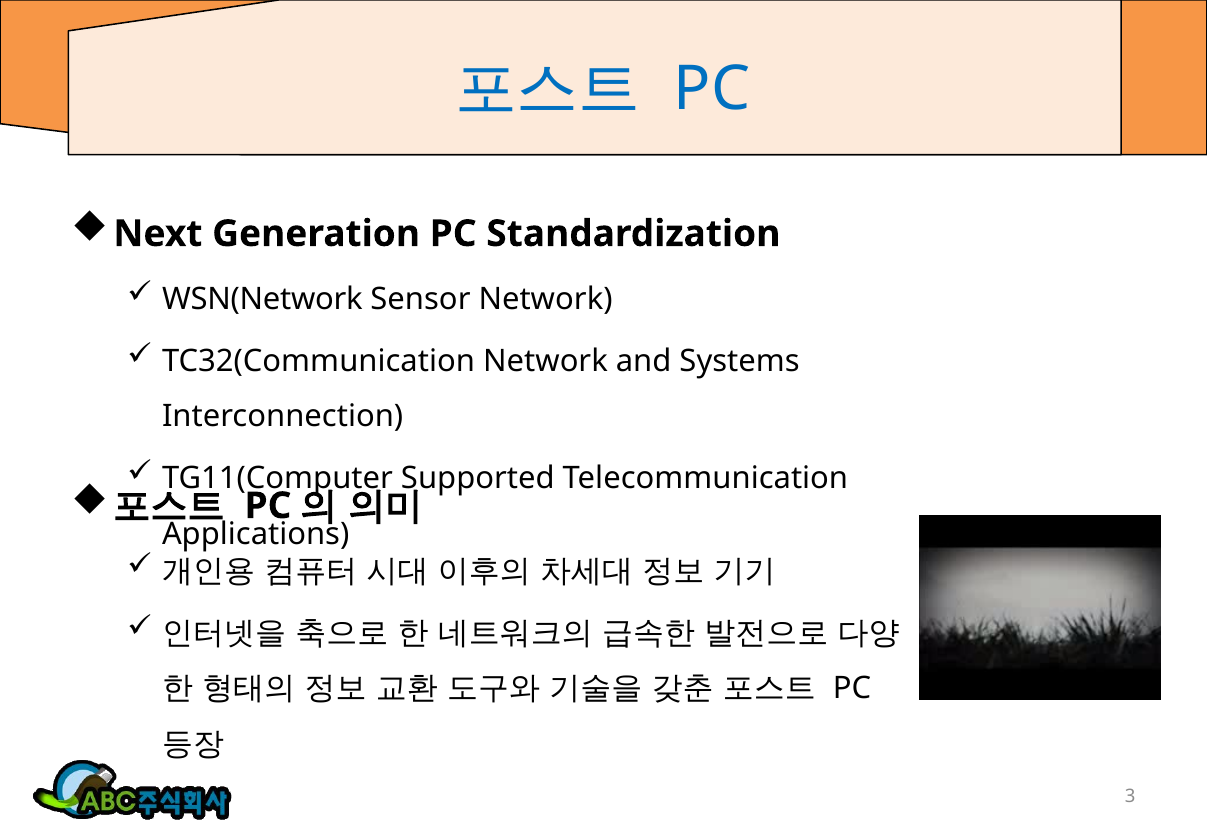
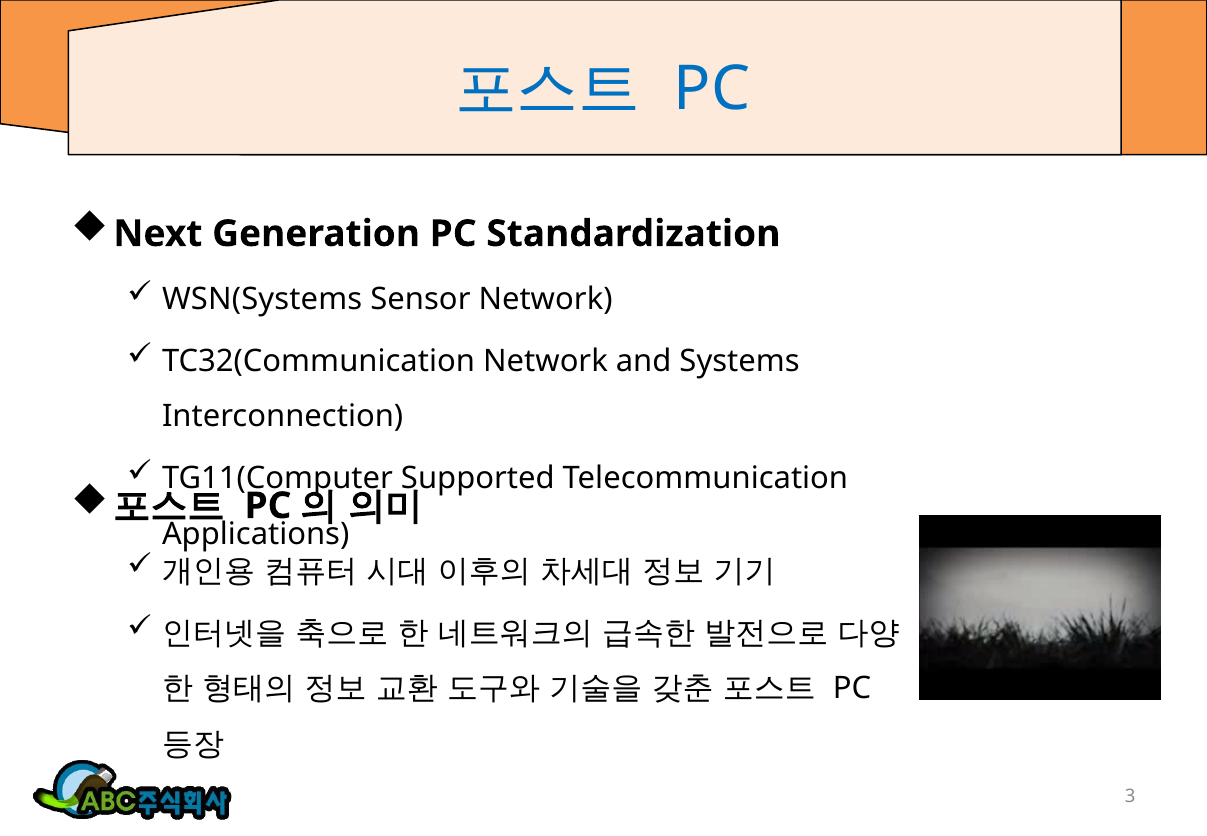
WSN(Network: WSN(Network -> WSN(Systems (262, 299)
